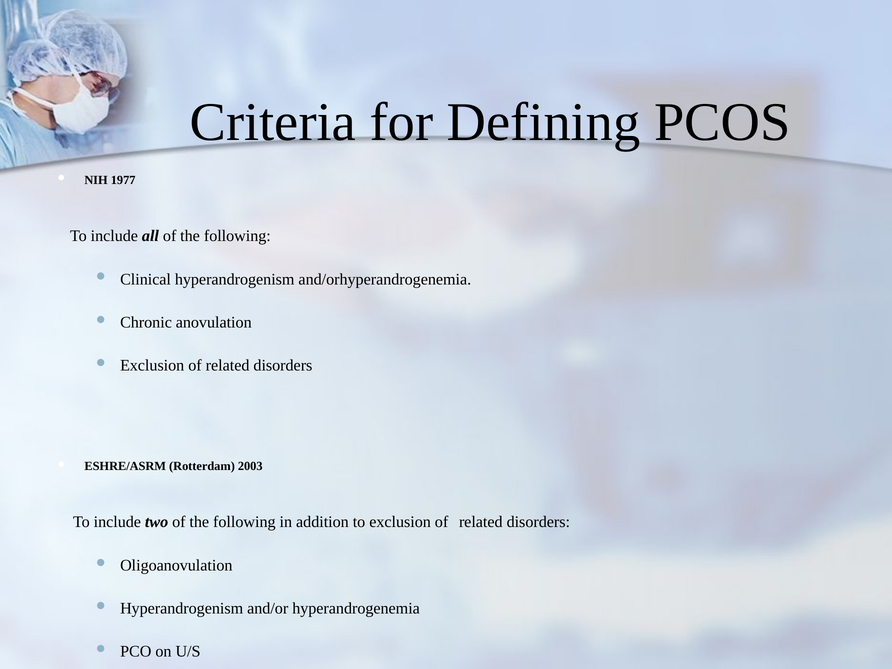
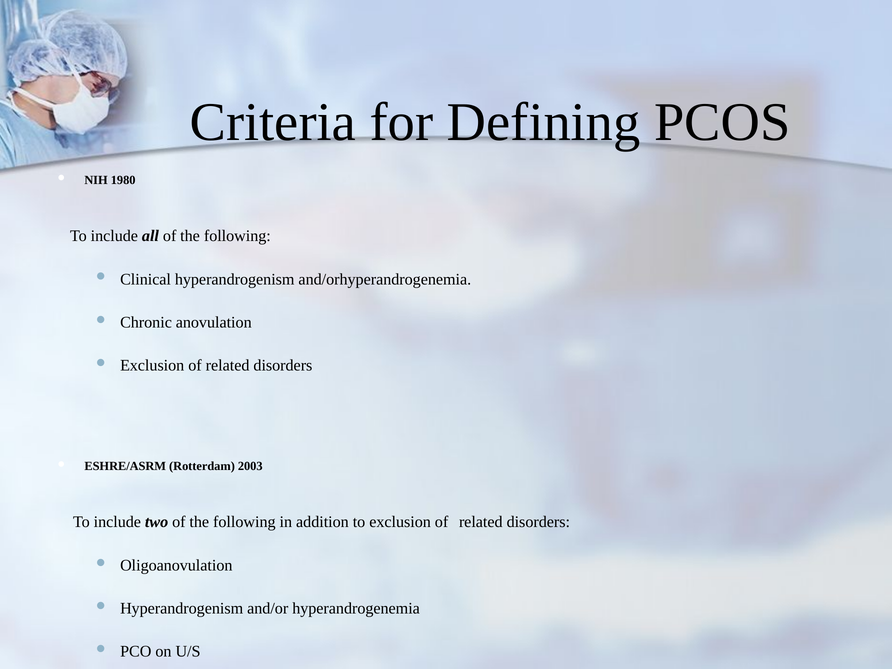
1977: 1977 -> 1980 (123, 180)
